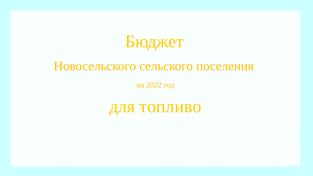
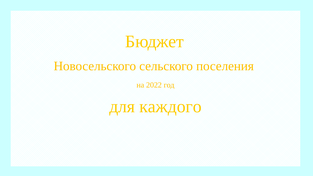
топливо: топливо -> каждого (171, 107)
